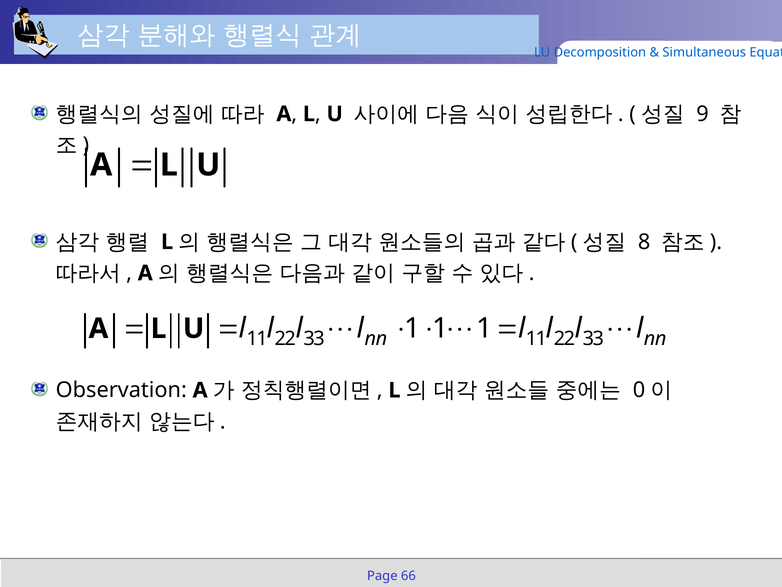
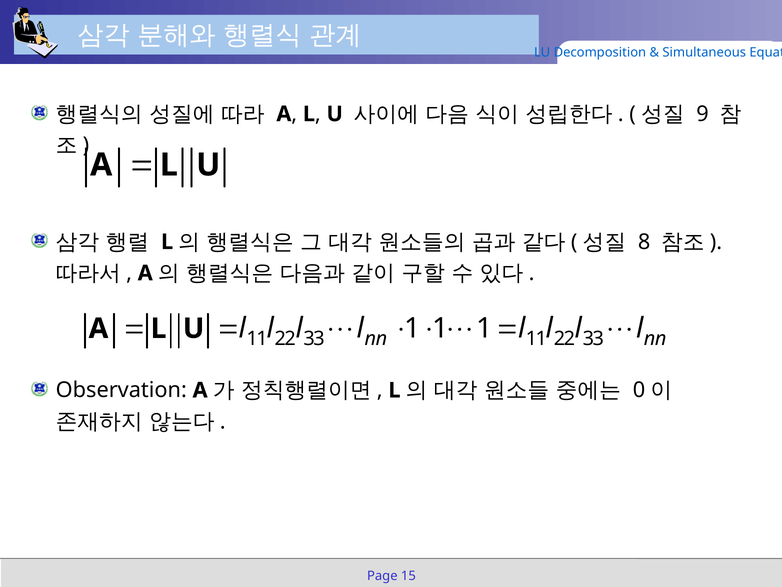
66: 66 -> 15 (408, 576)
